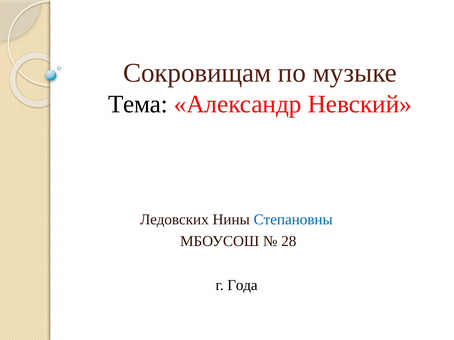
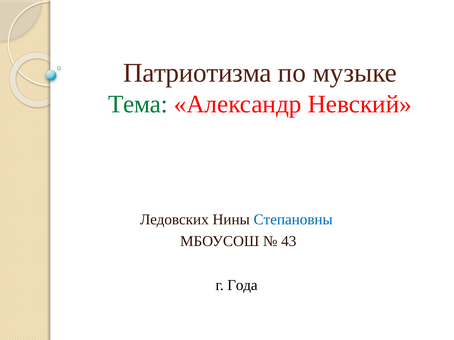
Сокровищам: Сокровищам -> Патриотизма (197, 73)
Тема colour: black -> green (138, 104)
28: 28 -> 43 (289, 242)
